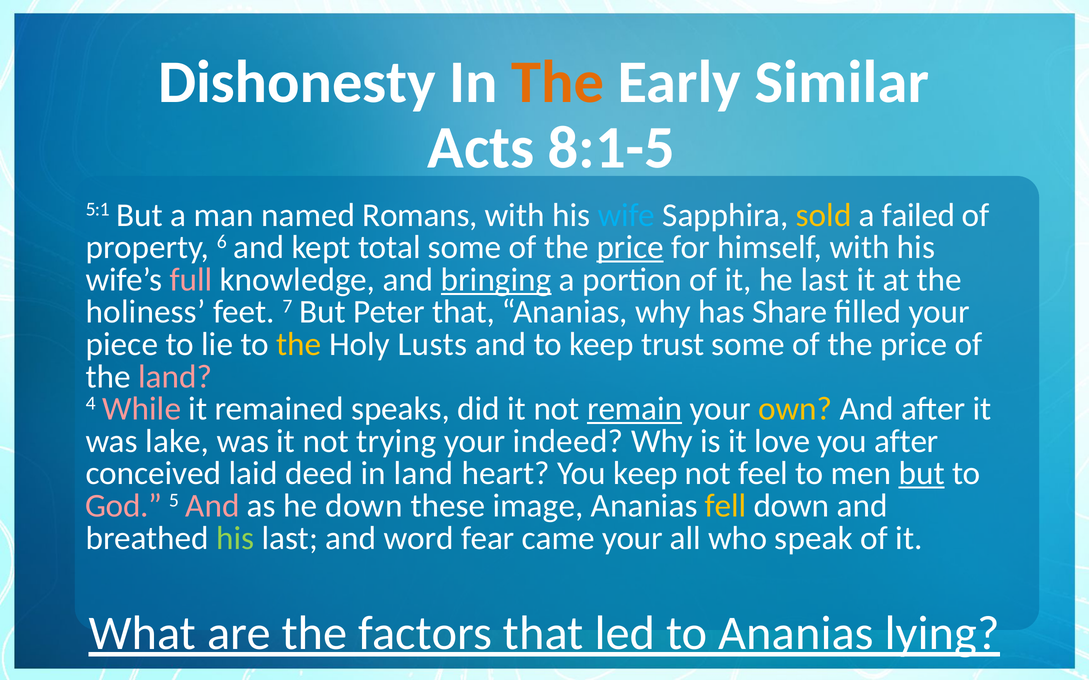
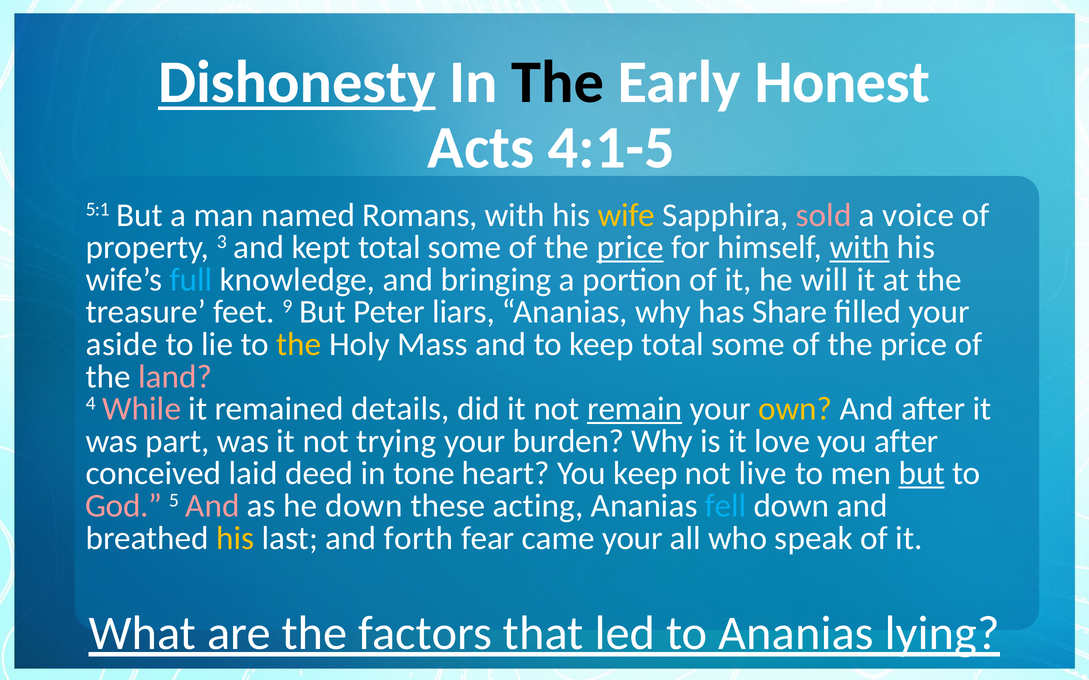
Dishonesty underline: none -> present (297, 83)
The colour: orange -> black (558, 83)
Similar: Similar -> Honest (842, 83)
8:1-5: 8:1-5 -> 4:1-5 (611, 148)
wife colour: light blue -> yellow (626, 215)
sold colour: yellow -> pink (824, 215)
failed: failed -> voice (918, 215)
6: 6 -> 3 (222, 242)
with underline: none -> present (860, 248)
full colour: pink -> light blue (191, 280)
bringing underline: present -> none (496, 280)
he last: last -> will (825, 280)
holiness: holiness -> treasure (146, 312)
7: 7 -> 9 (287, 307)
Peter that: that -> liars (464, 312)
piece: piece -> aside (122, 345)
Lusts: Lusts -> Mass (433, 345)
keep trust: trust -> total (673, 345)
speaks: speaks -> details (400, 409)
lake: lake -> part (177, 442)
indeed: indeed -> burden (568, 442)
in land: land -> tone (424, 474)
feel: feel -> live (763, 474)
image: image -> acting (538, 506)
fell colour: yellow -> light blue (726, 506)
his colour: light green -> yellow (235, 539)
word: word -> forth (419, 539)
